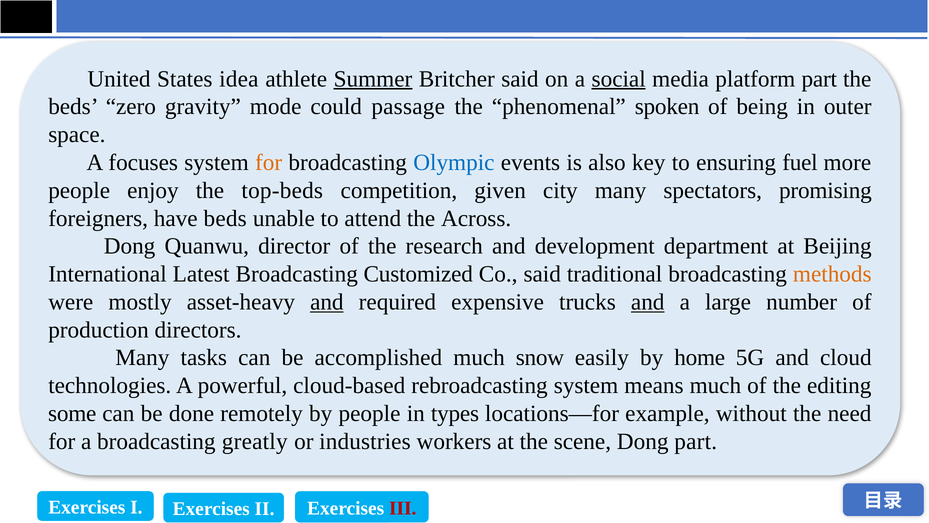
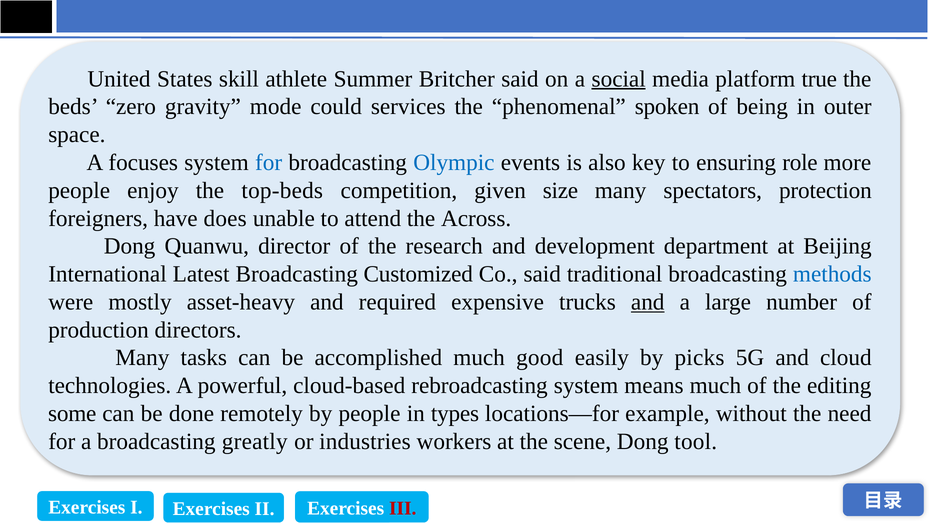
idea: idea -> skill (239, 79)
Summer underline: present -> none (373, 79)
platform part: part -> true (819, 79)
passage: passage -> services (408, 107)
for colour: orange -> blue (269, 162)
fuel: fuel -> role (800, 162)
city: city -> size (560, 190)
promising: promising -> protection (825, 190)
have beds: beds -> does (225, 218)
methods colour: orange -> blue (832, 274)
and underline: present -> none (327, 302)
snow: snow -> good (540, 357)
home: home -> picks (699, 357)
Dong part: part -> tool (696, 441)
